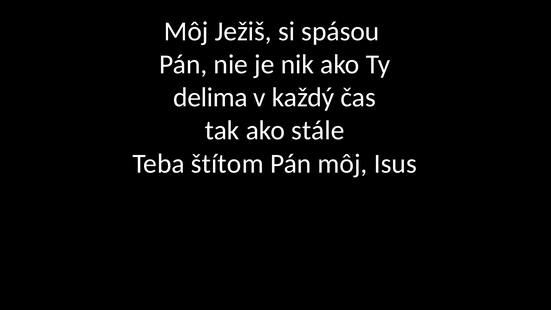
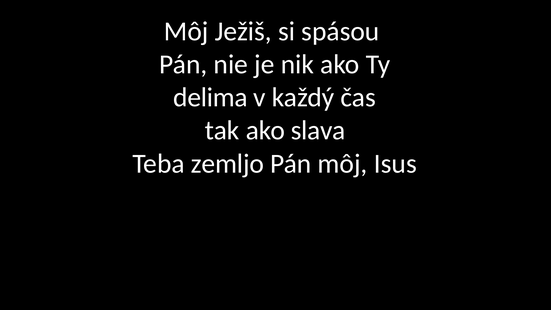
stále: stále -> slava (318, 131)
štítom: štítom -> zemljo (227, 164)
